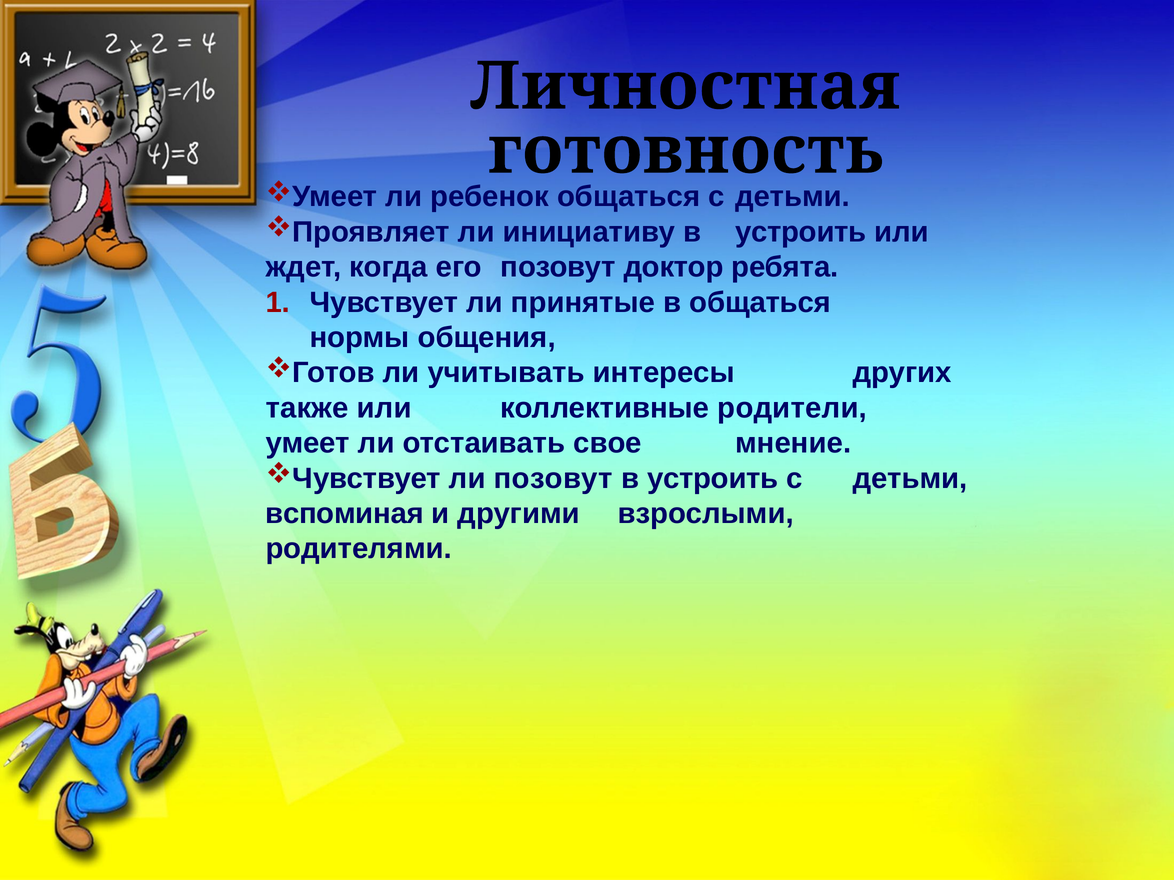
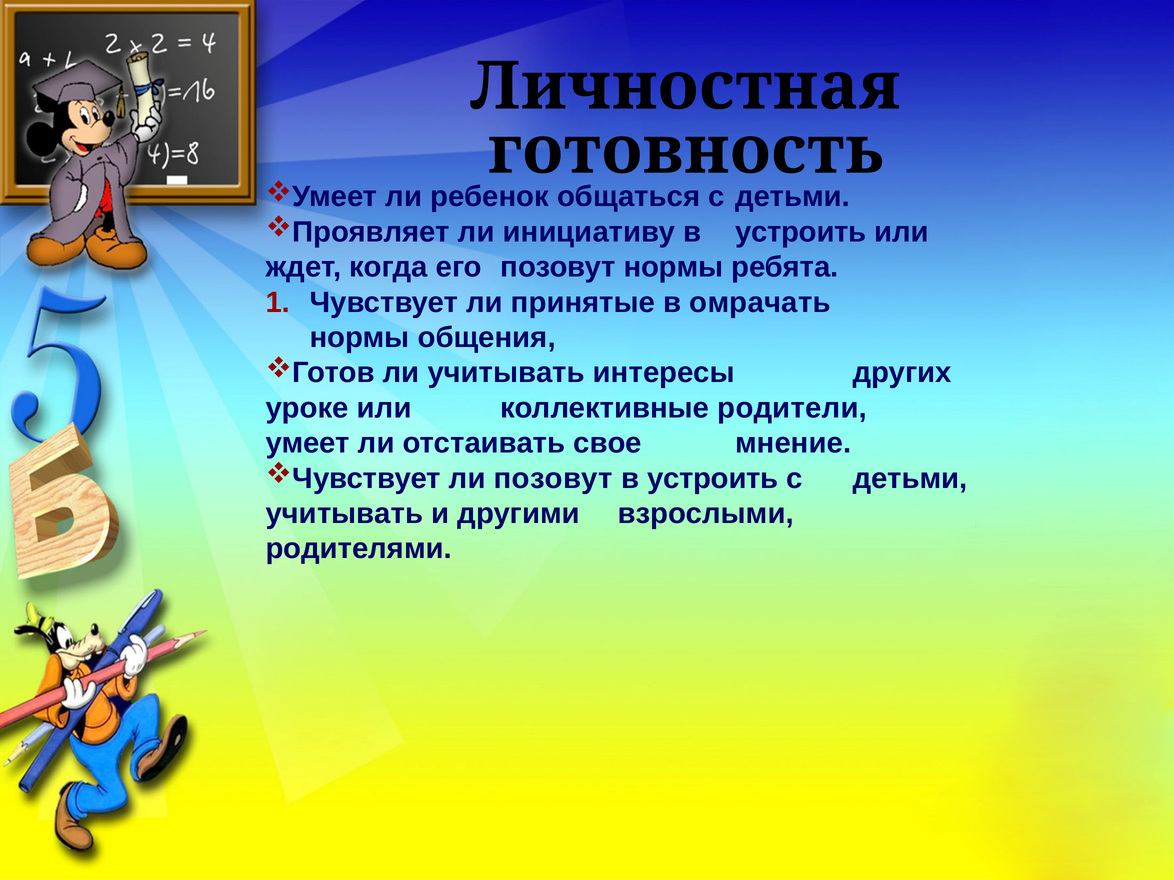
позовут доктор: доктор -> нормы (674, 267)
в общаться: общаться -> омрачать (760, 303)
также: также -> уроке (307, 408)
вспоминая: вспоминая -> учитывать (344, 514)
